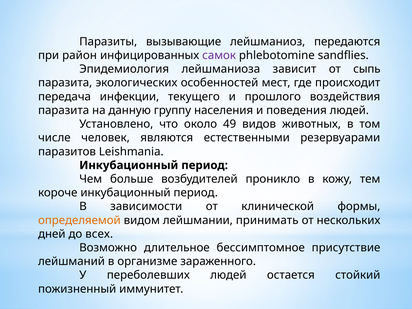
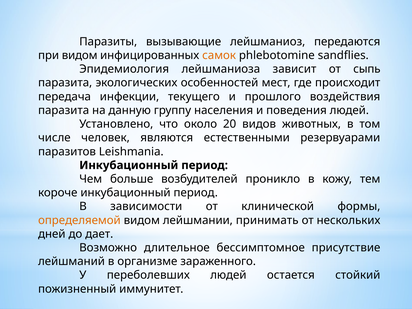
при район: район -> видом (80, 55)
самок colour: purple -> orange (219, 55)
49: 49 -> 20 (230, 124)
всех: всех -> дает (99, 234)
